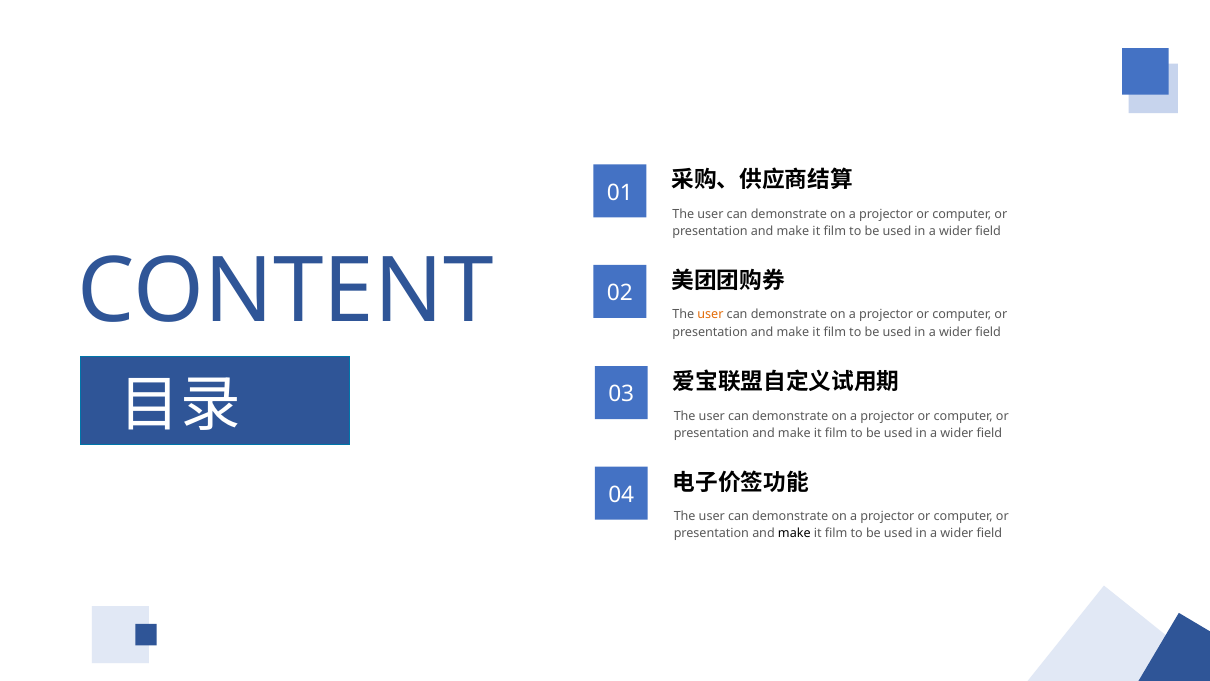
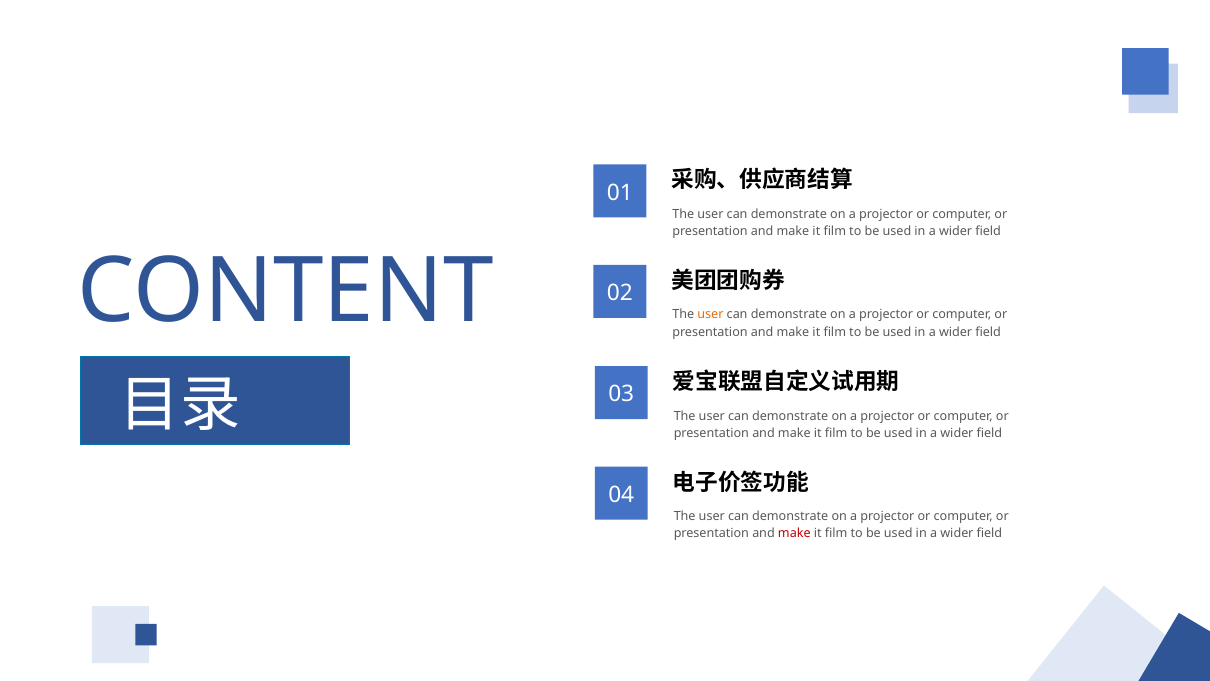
make colour: black -> red (794, 533)
